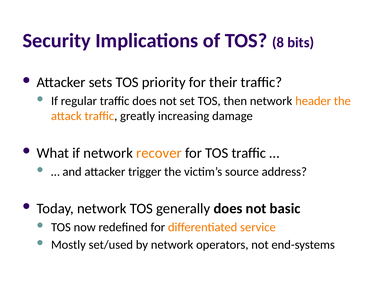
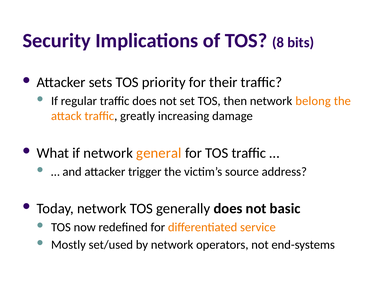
header: header -> belong (313, 101)
recover: recover -> general (159, 153)
